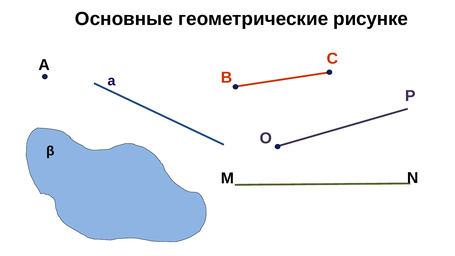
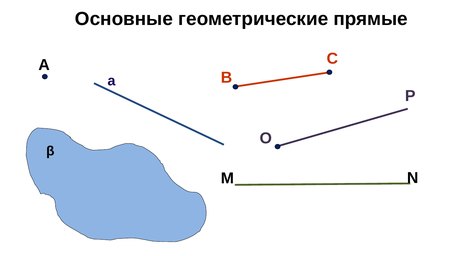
рисунке: рисунке -> прямые (371, 19)
